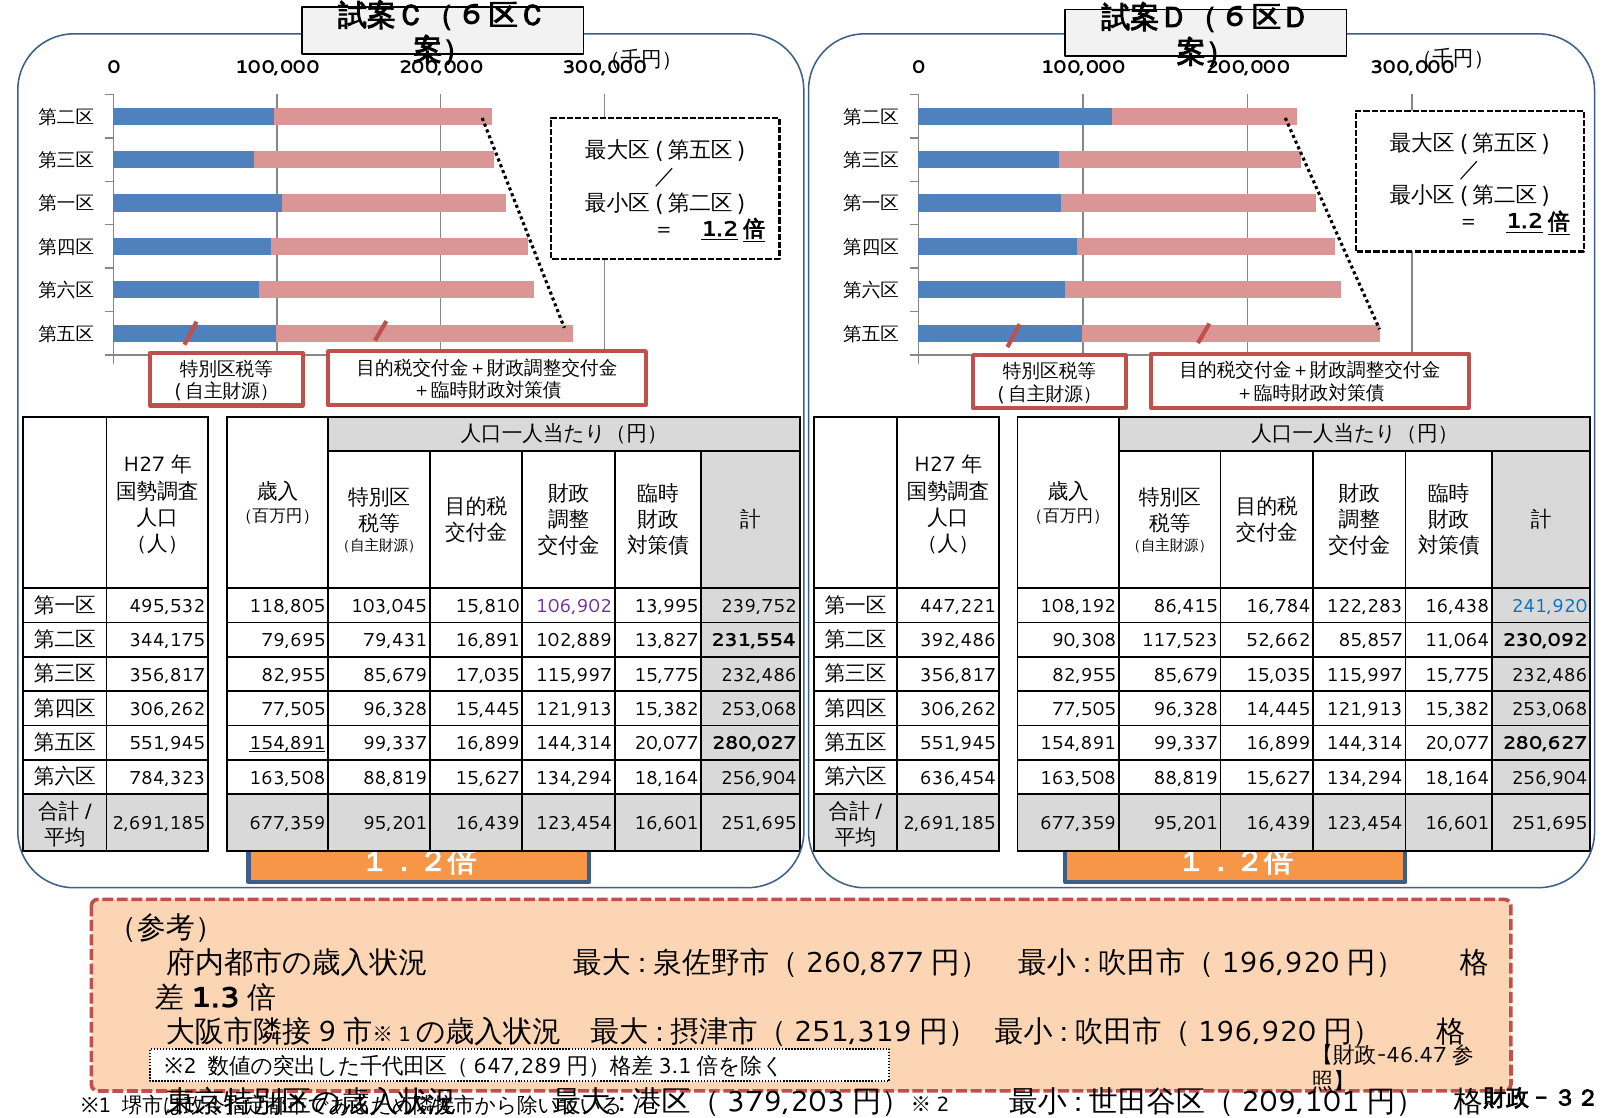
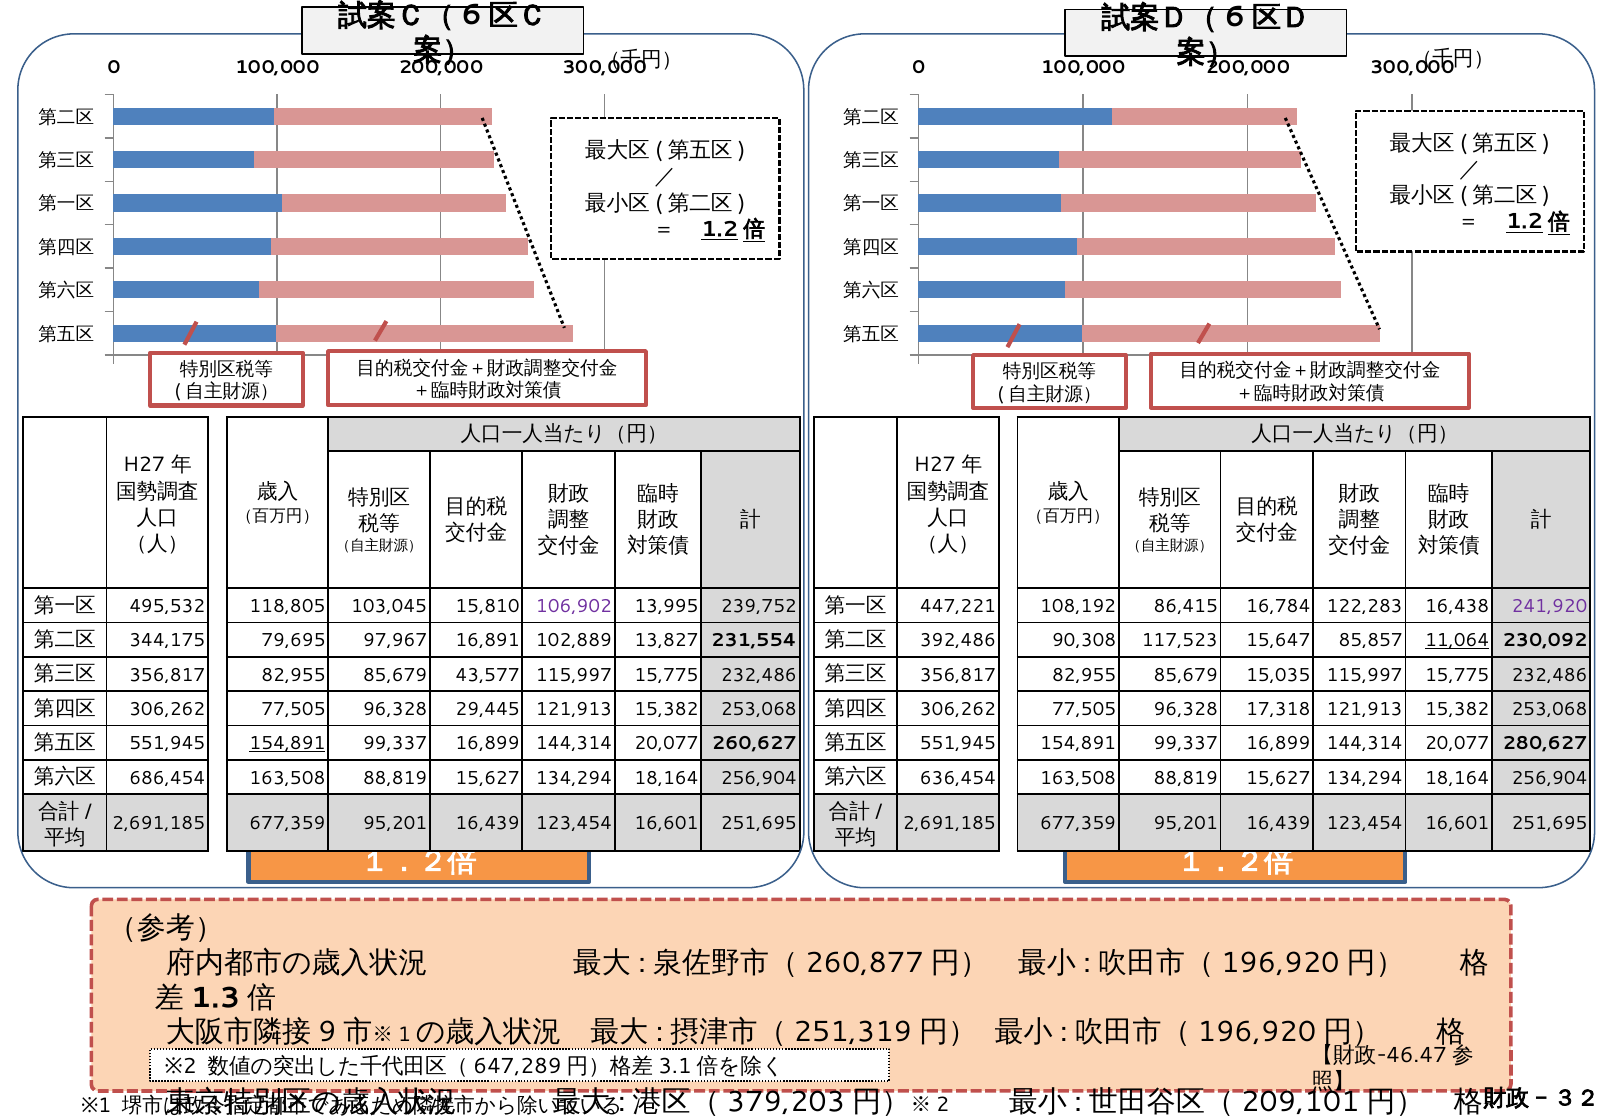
241,920 colour: blue -> purple (1550, 606)
79,431: 79,431 -> 97,967 (395, 640)
52,662: 52,662 -> 15,647 (1278, 640)
11,064 underline: none -> present (1457, 640)
17,035: 17,035 -> 43,577 (488, 675)
15,445: 15,445 -> 29,445 (488, 709)
14,445: 14,445 -> 17,318 (1278, 709)
280,027: 280,027 -> 260,627 (754, 743)
784,323: 784,323 -> 686,454 (167, 777)
